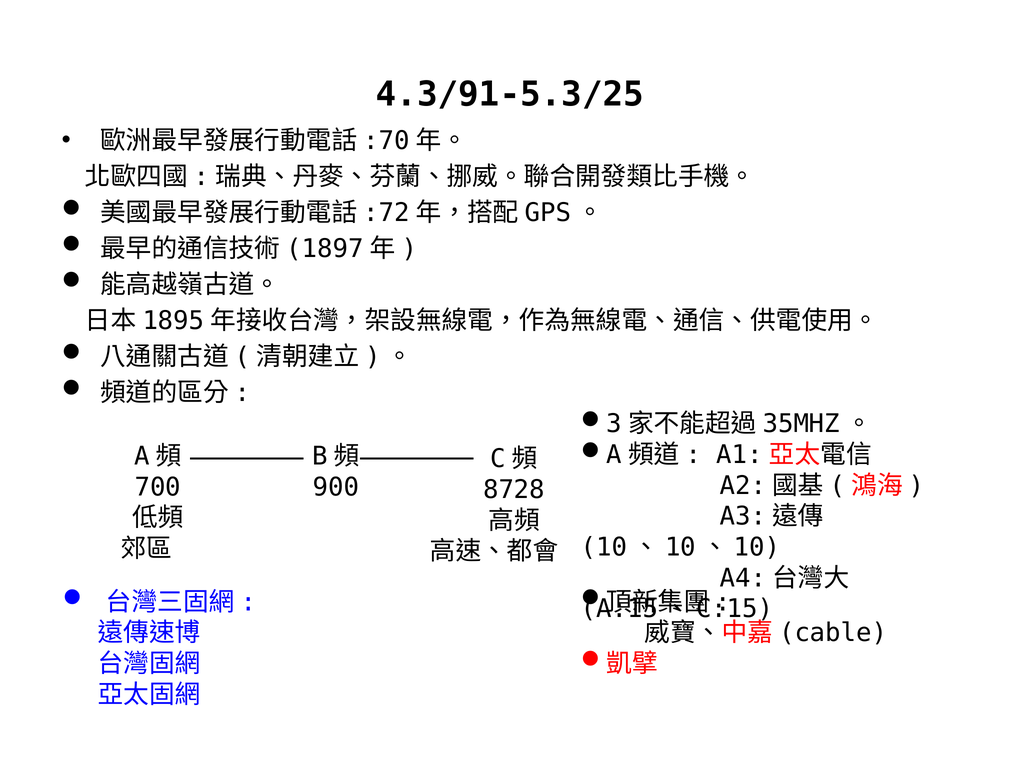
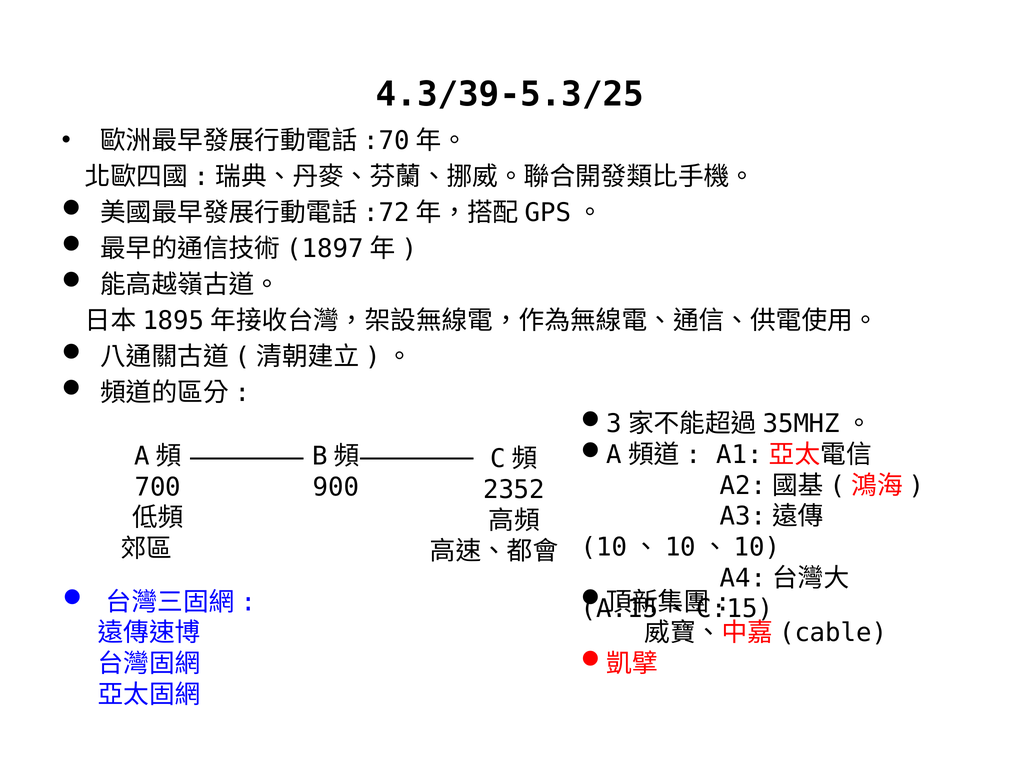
4.3/91-5.3/25: 4.3/91-5.3/25 -> 4.3/39-5.3/25 (510, 94)
8728: 8728 -> 2352 (514, 490)
